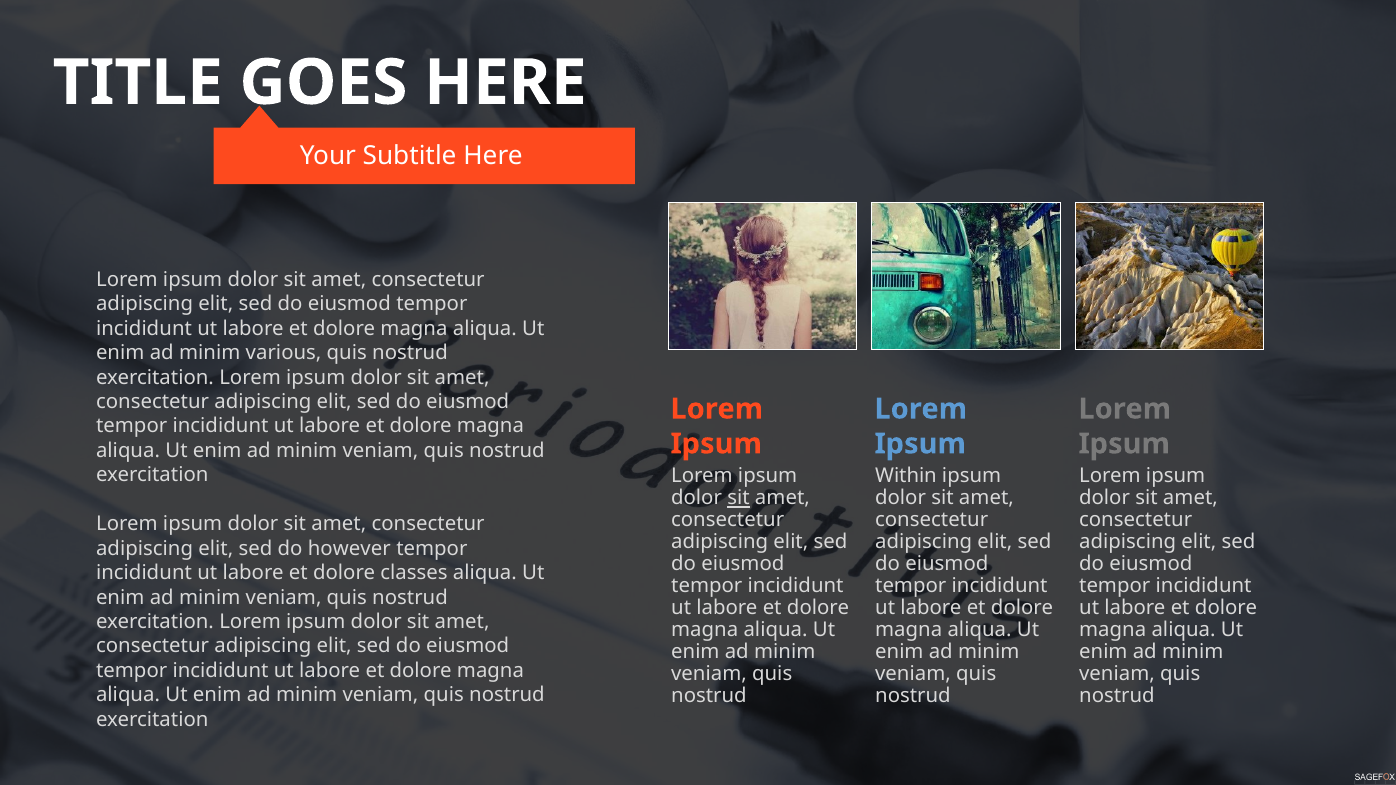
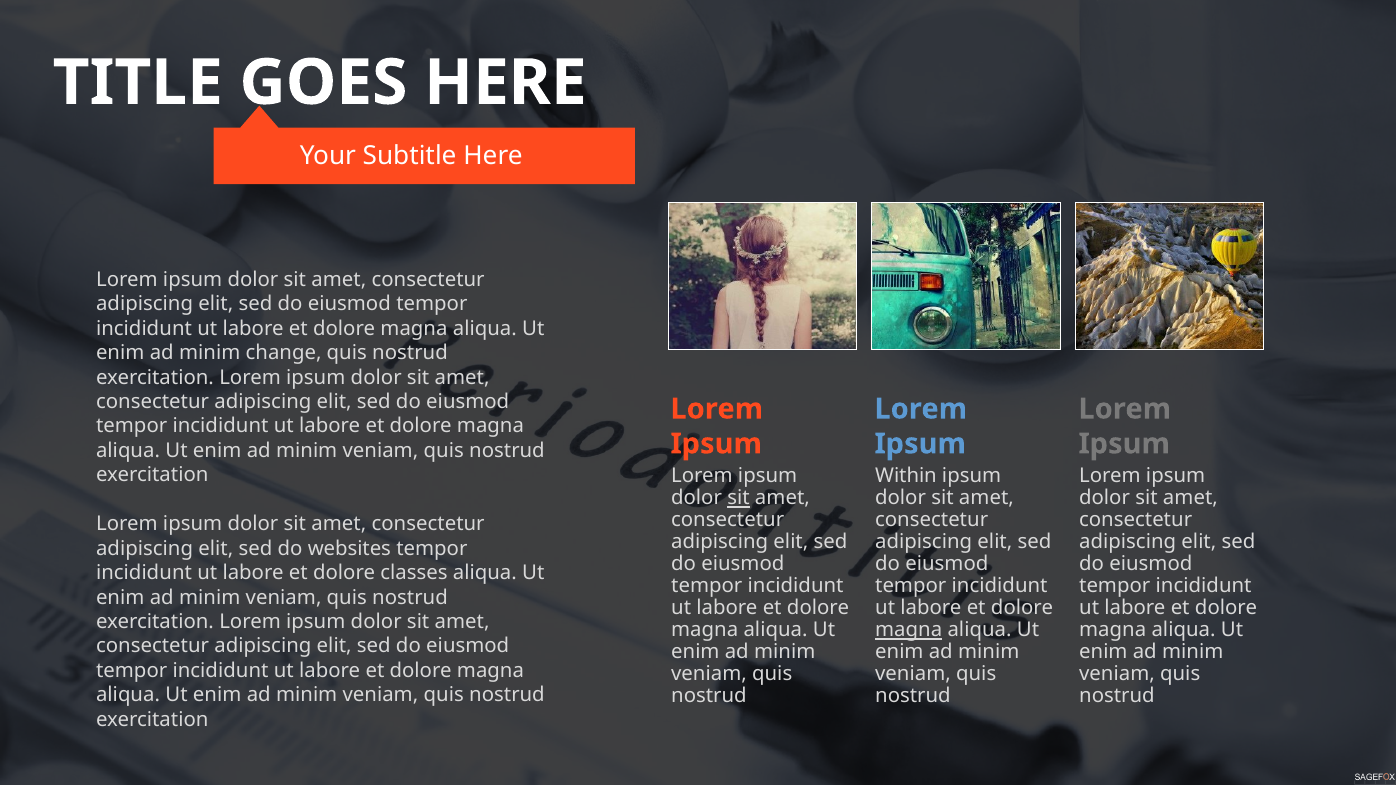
various: various -> change (284, 353)
however: however -> websites (349, 549)
magna underline: none -> present (909, 630)
